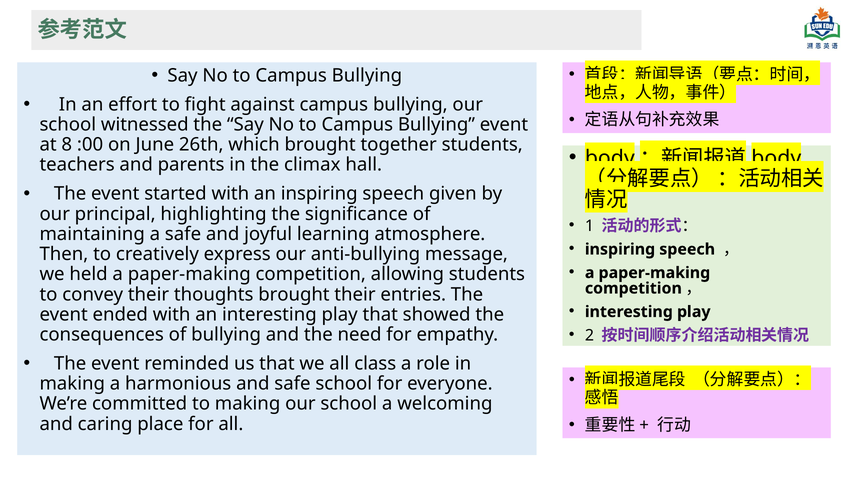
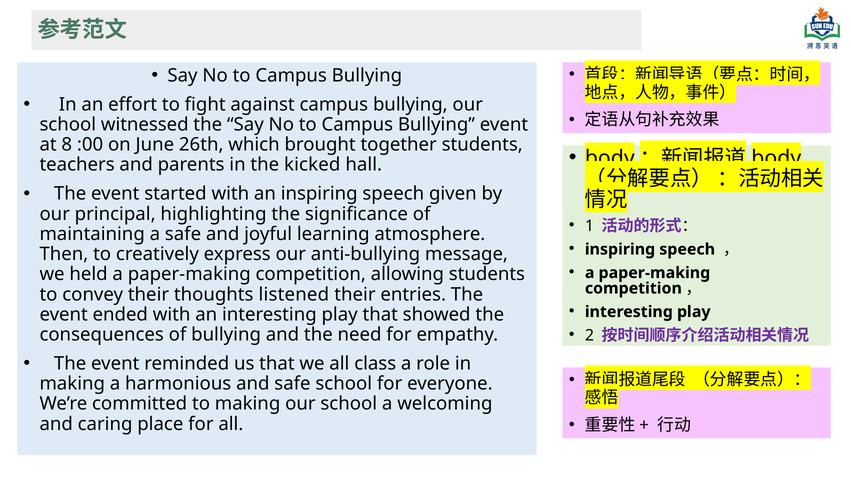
climax: climax -> kicked (312, 165)
thoughts brought: brought -> listened (294, 294)
